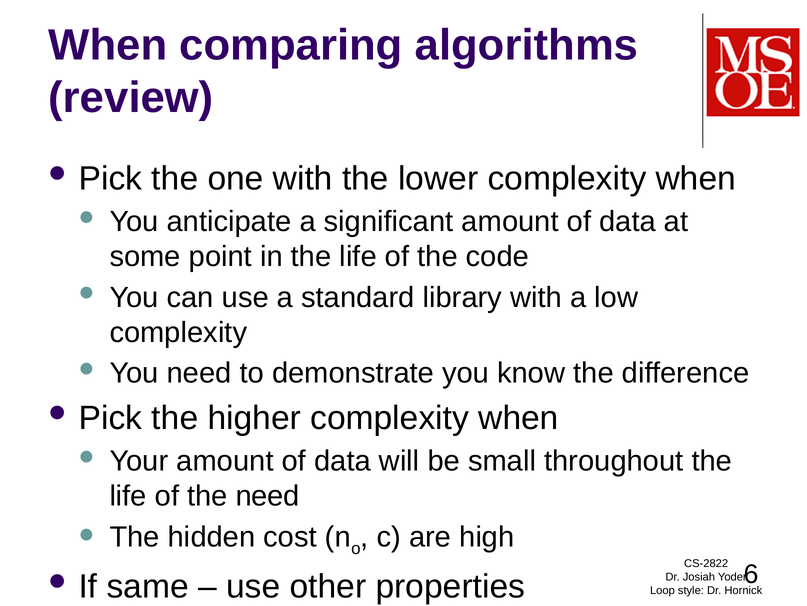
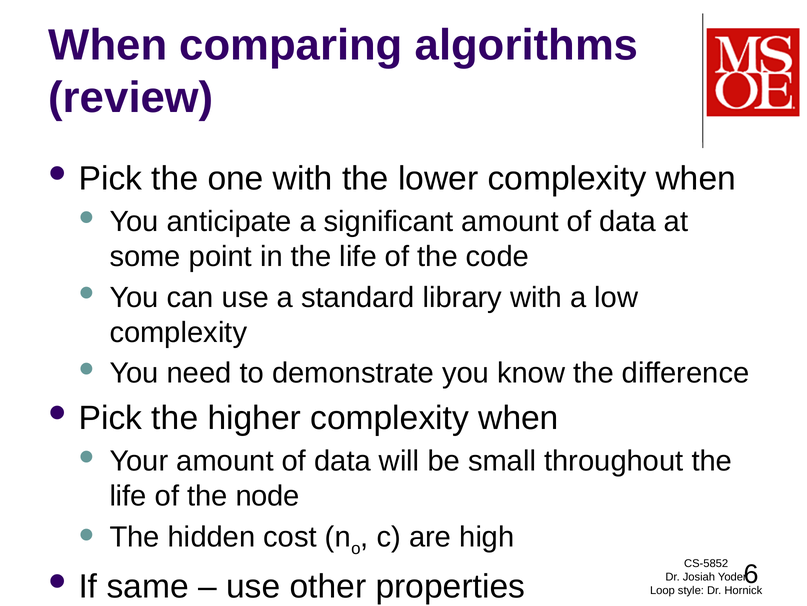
the need: need -> node (268, 496)
CS-2822: CS-2822 -> CS-5852 (706, 563)
